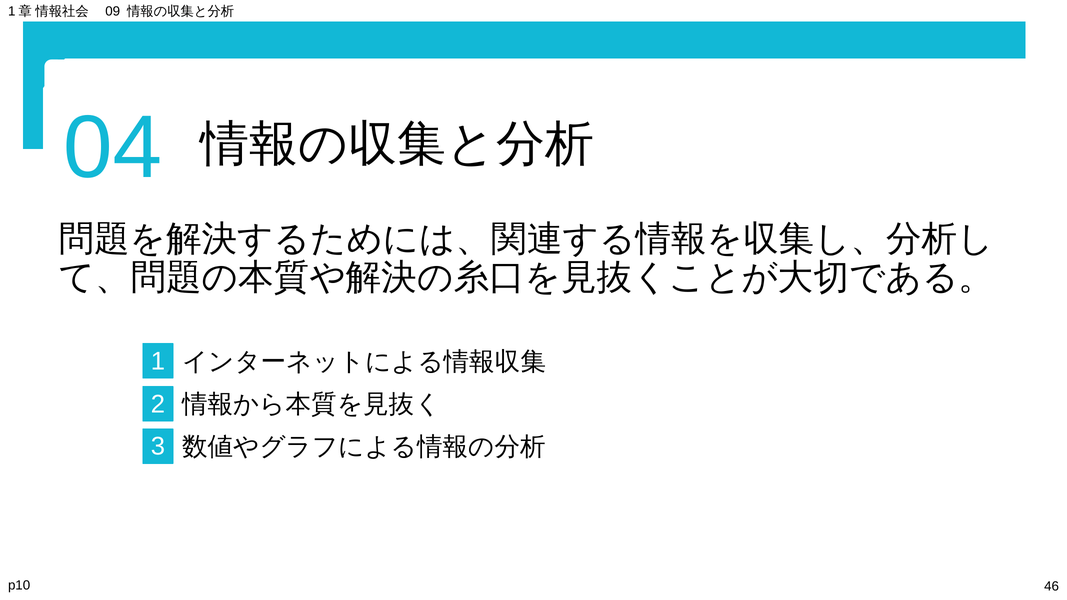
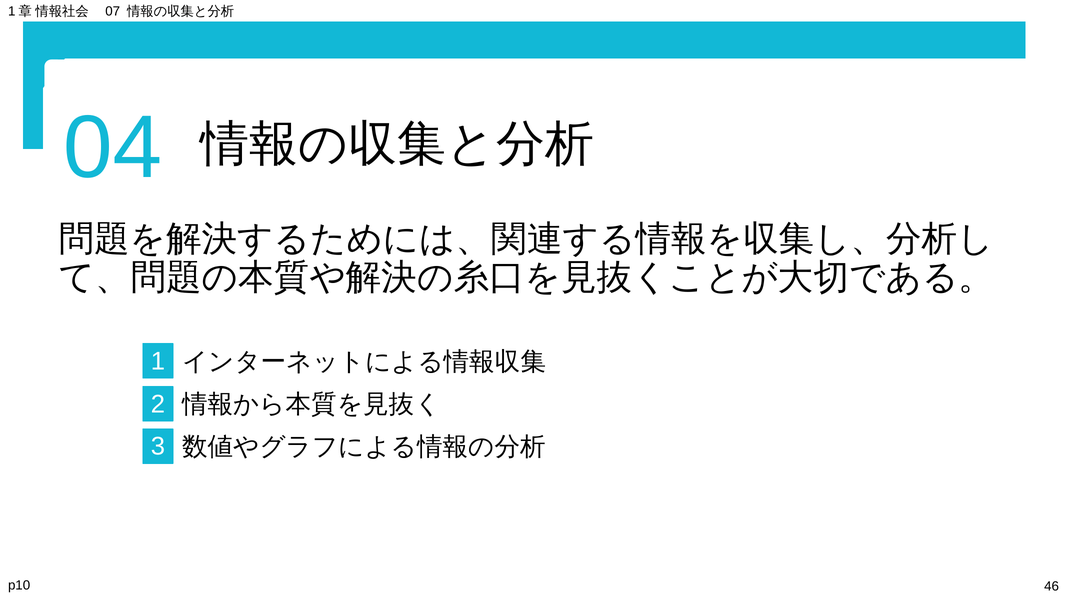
09: 09 -> 07 (113, 11)
